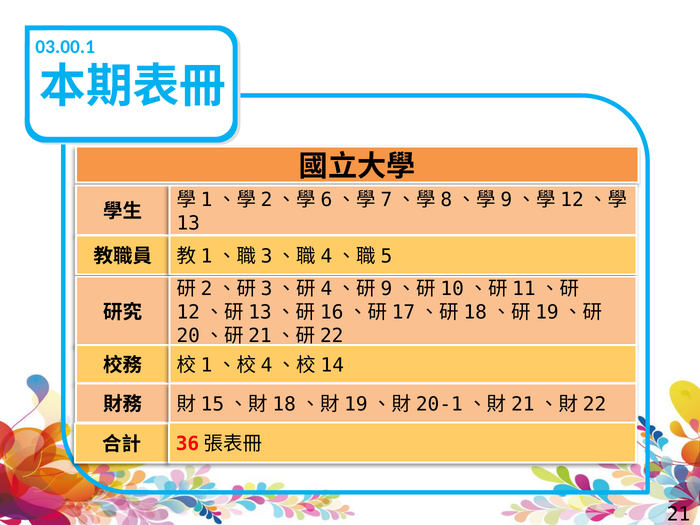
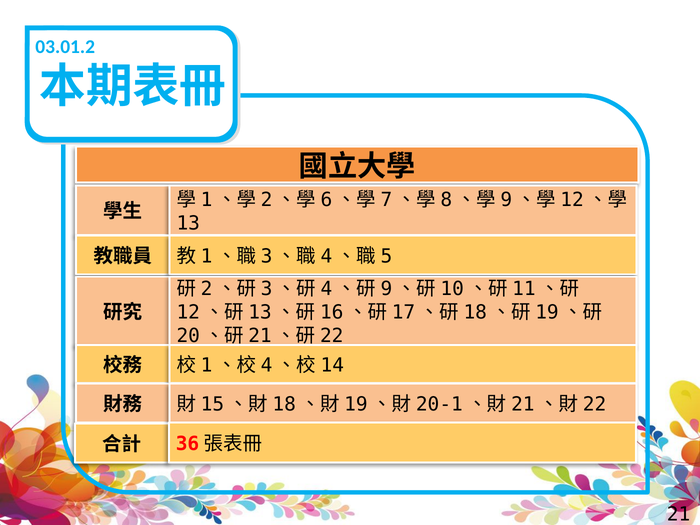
03.00.1: 03.00.1 -> 03.01.2 (65, 47)
